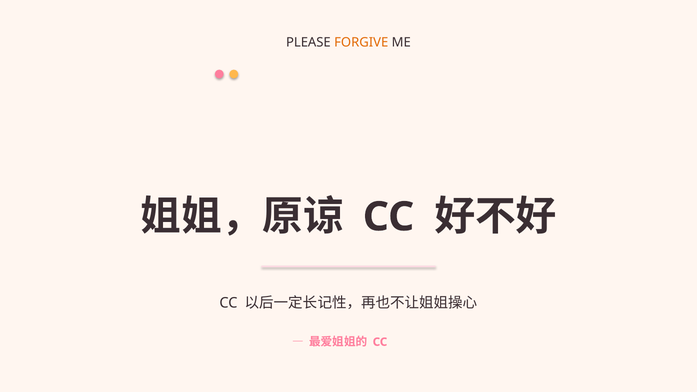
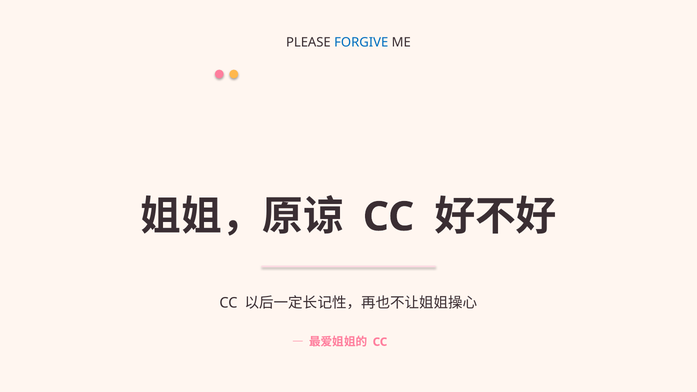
FORGIVE colour: orange -> blue (361, 42)
